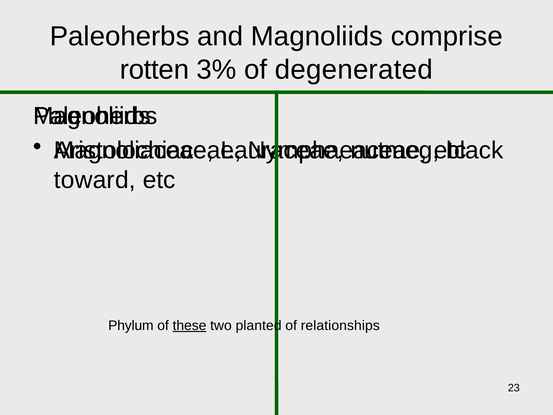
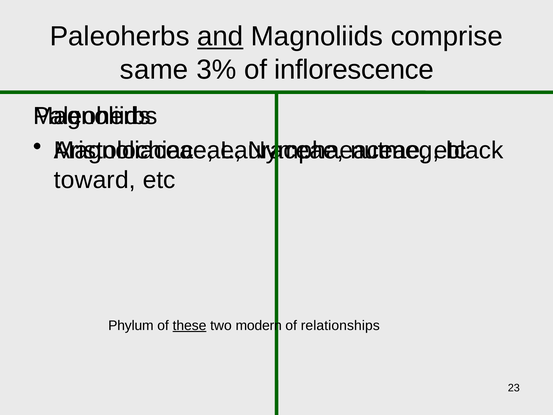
and underline: none -> present (220, 37)
rotten: rotten -> same (154, 70)
degenerated: degenerated -> inflorescence (354, 70)
planted: planted -> modern (259, 325)
